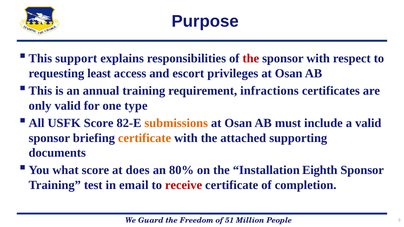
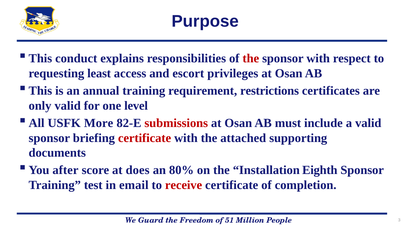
support: support -> conduct (76, 59)
infractions: infractions -> restrictions (270, 91)
type: type -> level (136, 106)
USFK Score: Score -> More (99, 123)
submissions colour: orange -> red (176, 123)
certificate colour: orange -> red (145, 138)
what: what -> after (65, 170)
